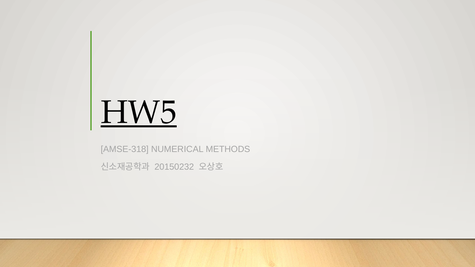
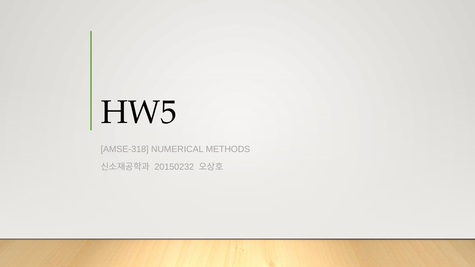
HW5 underline: present -> none (139, 112)
